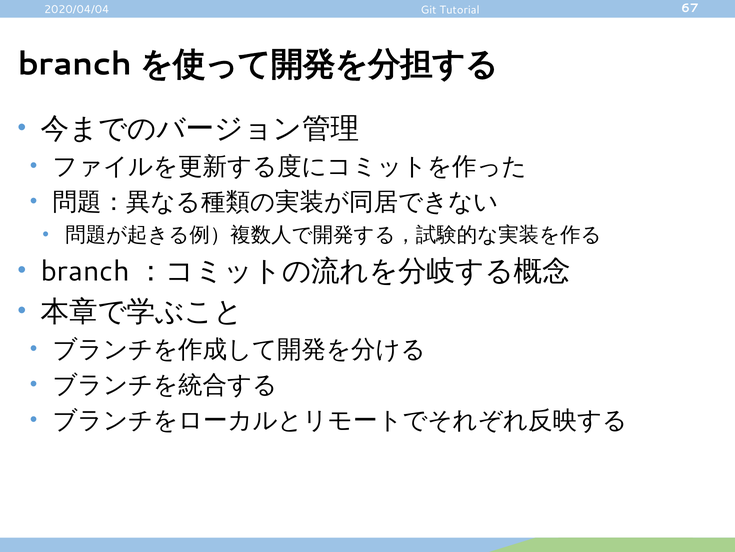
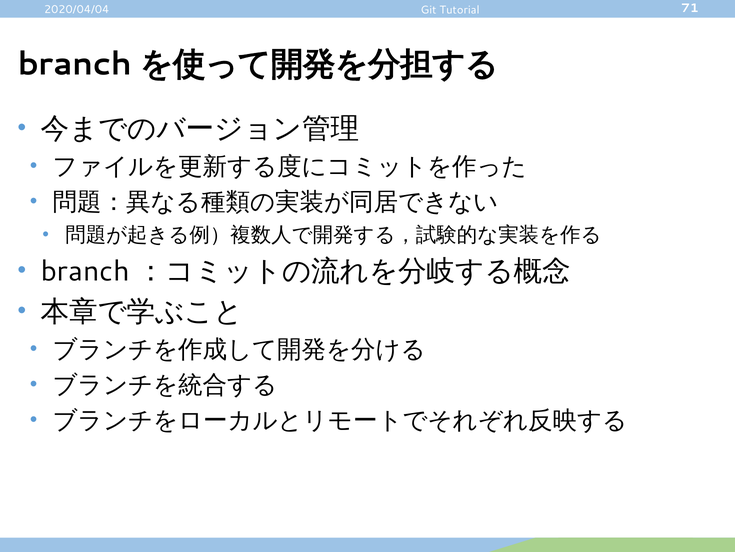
67: 67 -> 71 (690, 8)
